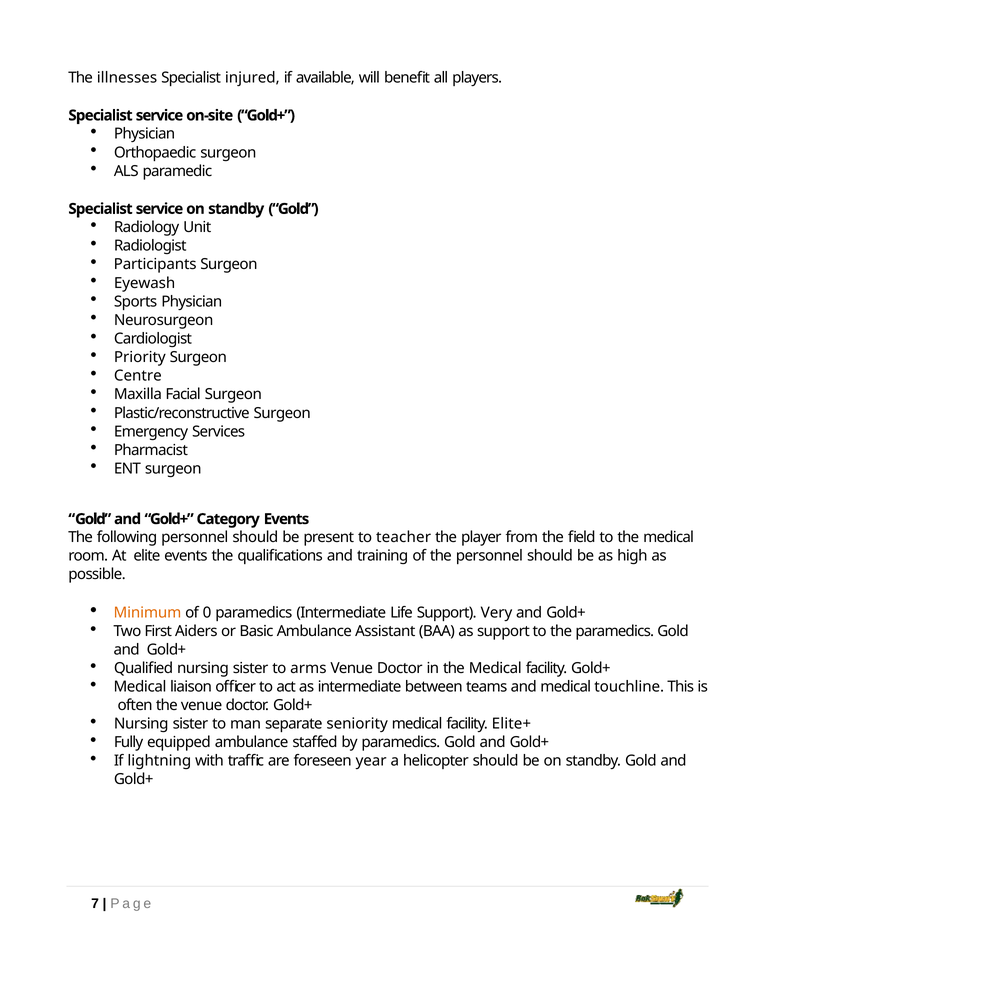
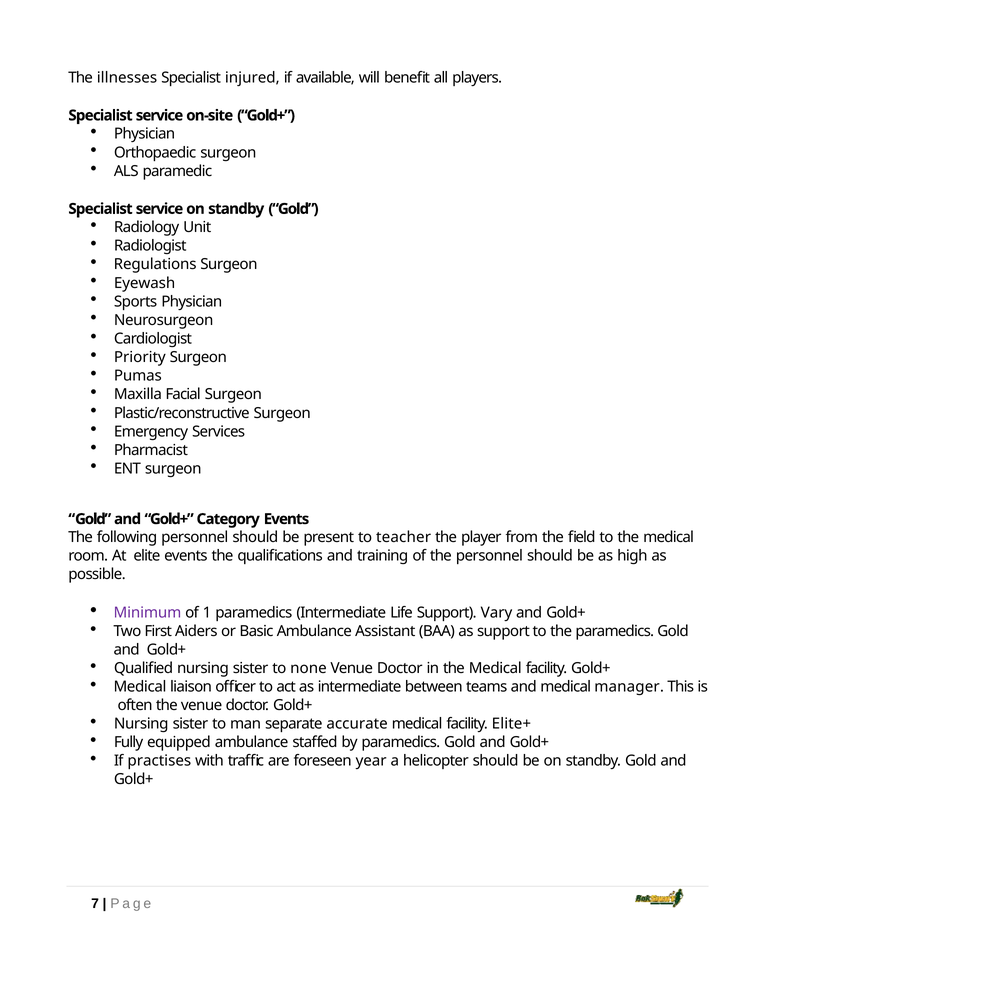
Participants: Participants -> Regulations (155, 264)
Centre: Centre -> Pumas (138, 376)
Minimum colour: orange -> purple (147, 613)
0: 0 -> 1 (207, 613)
Very: Very -> Vary (496, 613)
arms: arms -> none (308, 668)
touchline: touchline -> manager (629, 687)
seniority: seniority -> accurate (357, 724)
lightning: lightning -> practises (159, 761)
